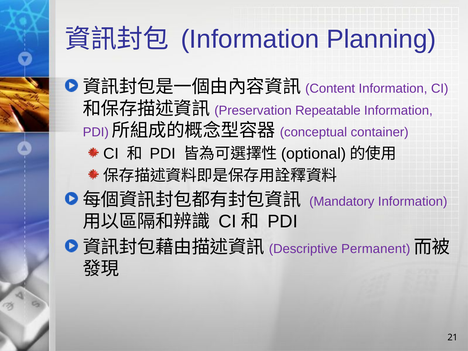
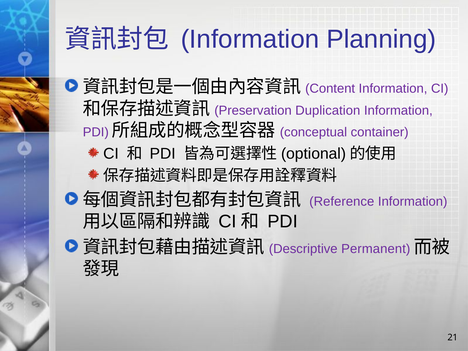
Repeatable: Repeatable -> Duplication (328, 110)
Mandatory: Mandatory -> Reference (342, 201)
